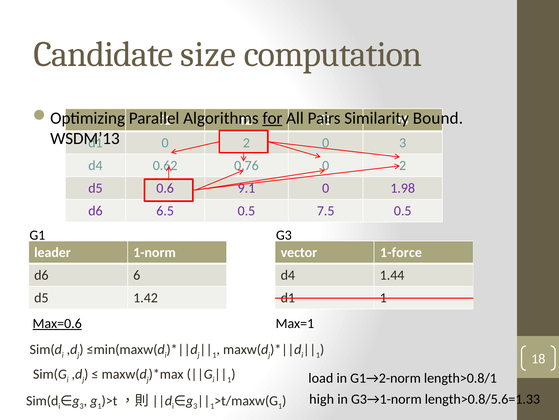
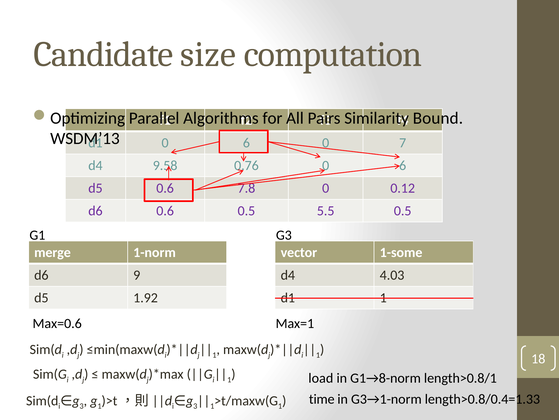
for underline: present -> none (272, 118)
2: 2 -> 6 (246, 143)
0 3: 3 -> 7 (403, 143)
0.62: 0.62 -> 9.58 (165, 165)
2: 2 -> 6 (403, 165)
9.1: 9.1 -> 7.8 (246, 188)
1.98: 1.98 -> 0.12 (403, 188)
d6 6.5: 6.5 -> 0.6 (165, 211)
7.5: 7.5 -> 5.5 (326, 211)
leader: leader -> merge (52, 252)
1-force: 1-force -> 1-some (401, 252)
6: 6 -> 9 (137, 275)
1.44: 1.44 -> 4.03 (392, 275)
1.42: 1.42 -> 1.92 (146, 297)
Max=0.6 underline: present -> none (57, 323)
G1→2-norm: G1→2-norm -> G1→8-norm (386, 377)
high: high -> time (322, 399)
length>0.8/5.6=1.33: length>0.8/5.6=1.33 -> length>0.8/0.4=1.33 (482, 399)
